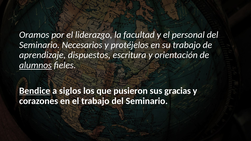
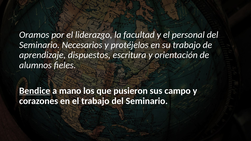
alumnos underline: present -> none (35, 65)
siglos: siglos -> mano (70, 91)
gracias: gracias -> campo (178, 91)
